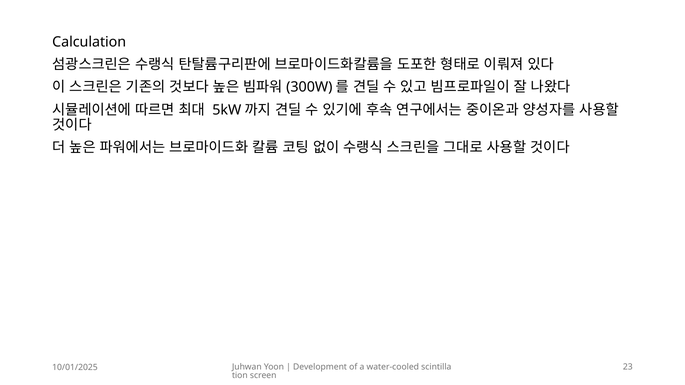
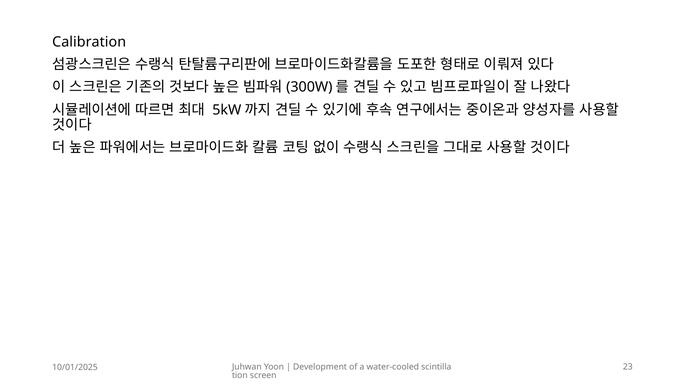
Calculation: Calculation -> Calibration (89, 42)
